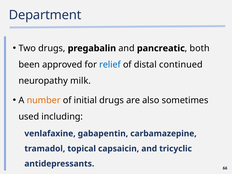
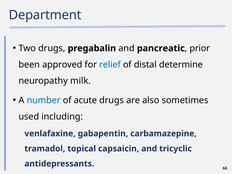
both: both -> prior (200, 48)
continued: continued -> determine (181, 65)
number colour: orange -> blue (44, 100)
initial: initial -> acute (85, 100)
